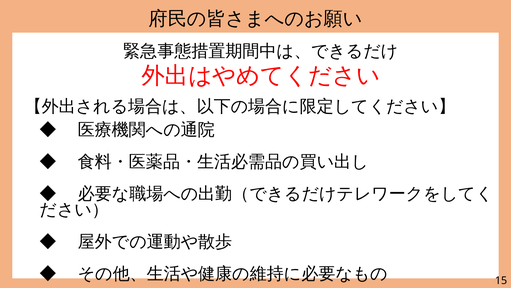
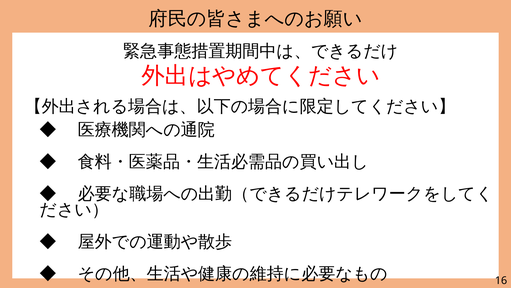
15: 15 -> 16 (501, 280)
